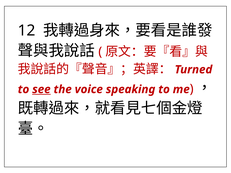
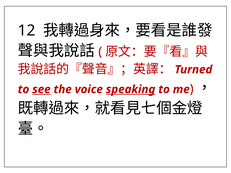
speaking underline: none -> present (131, 89)
